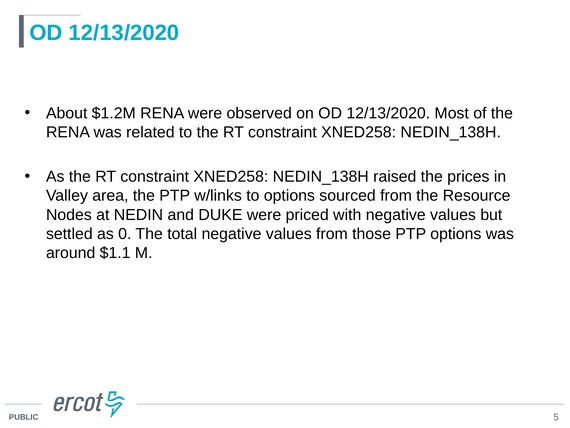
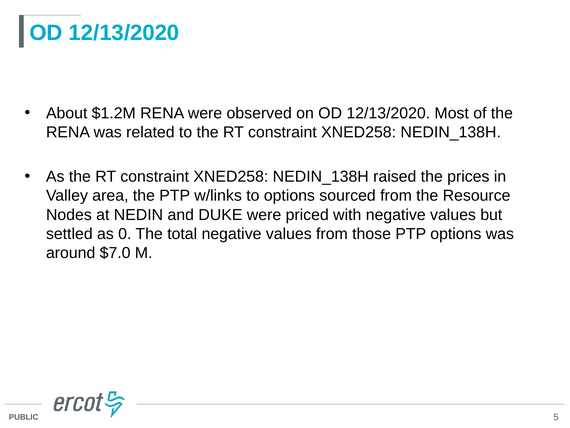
$1.1: $1.1 -> $7.0 (115, 253)
